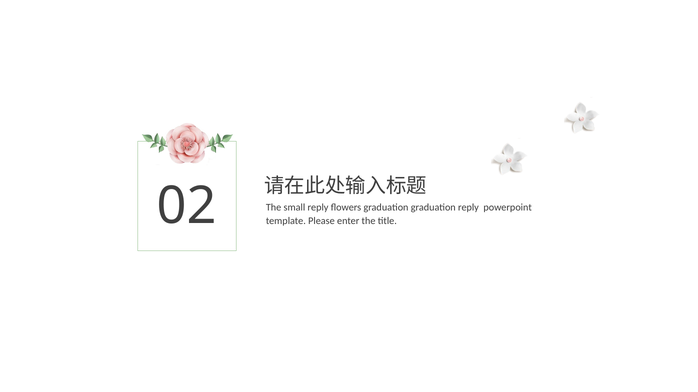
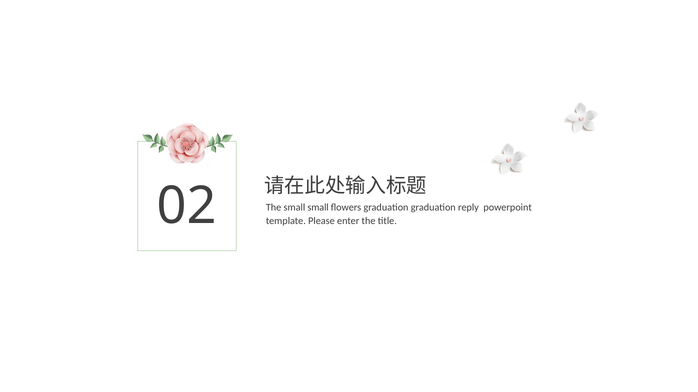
small reply: reply -> small (318, 208)
